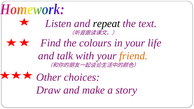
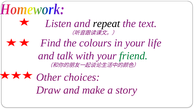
friend colour: orange -> green (133, 56)
